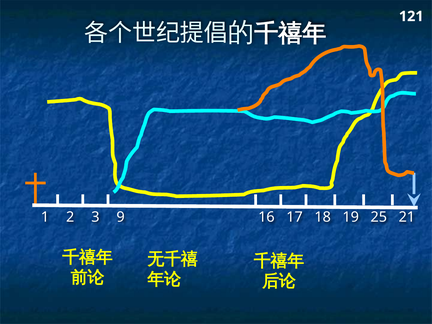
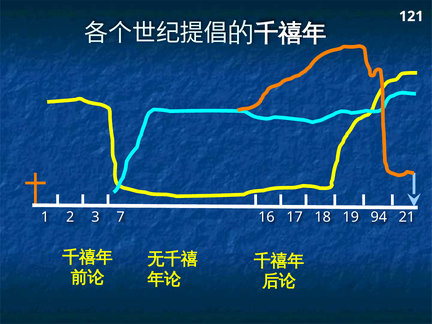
9: 9 -> 7 (121, 217)
25: 25 -> 94 (379, 217)
